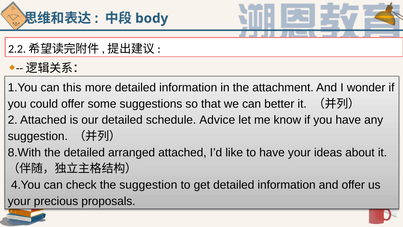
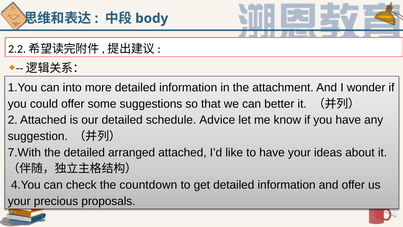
this: this -> into (72, 87)
8.With: 8.With -> 7.With (24, 152)
the suggestion: suggestion -> countdown (148, 185)
